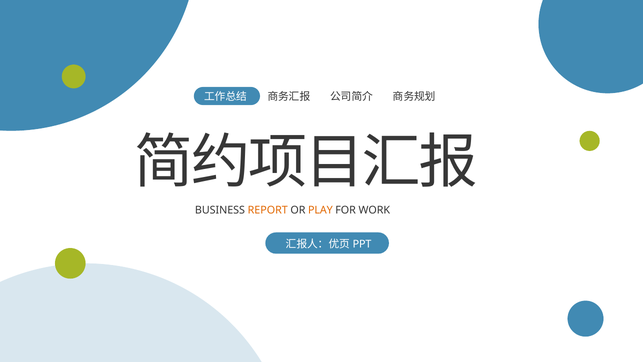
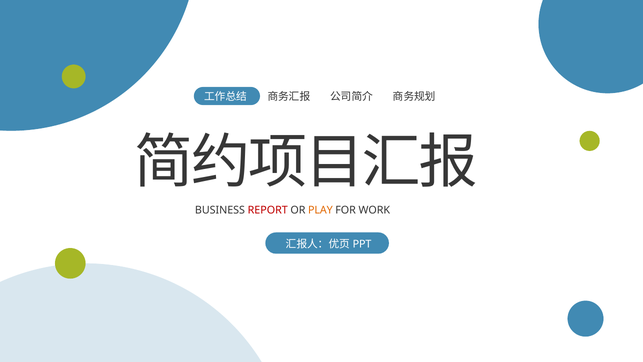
REPORT colour: orange -> red (268, 210)
